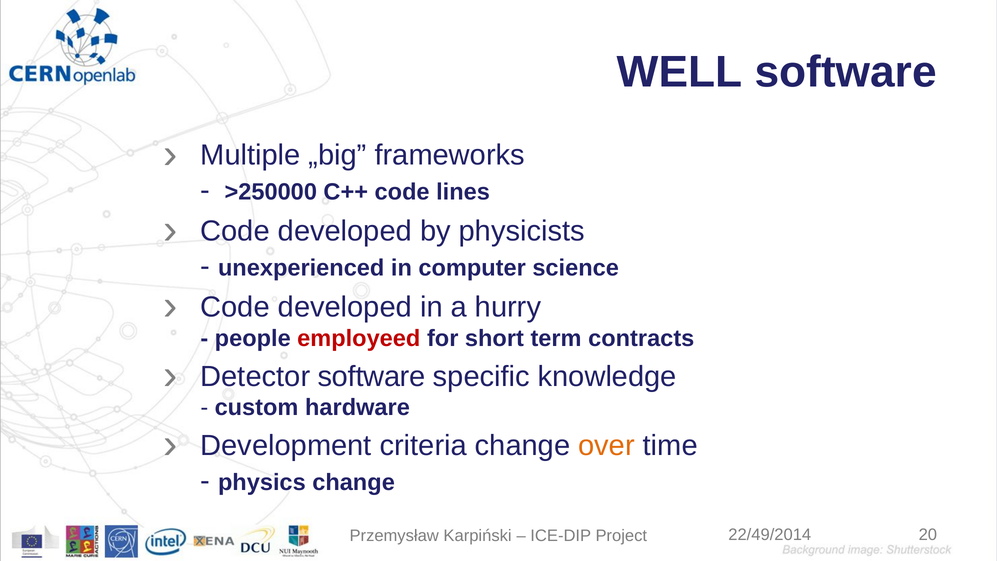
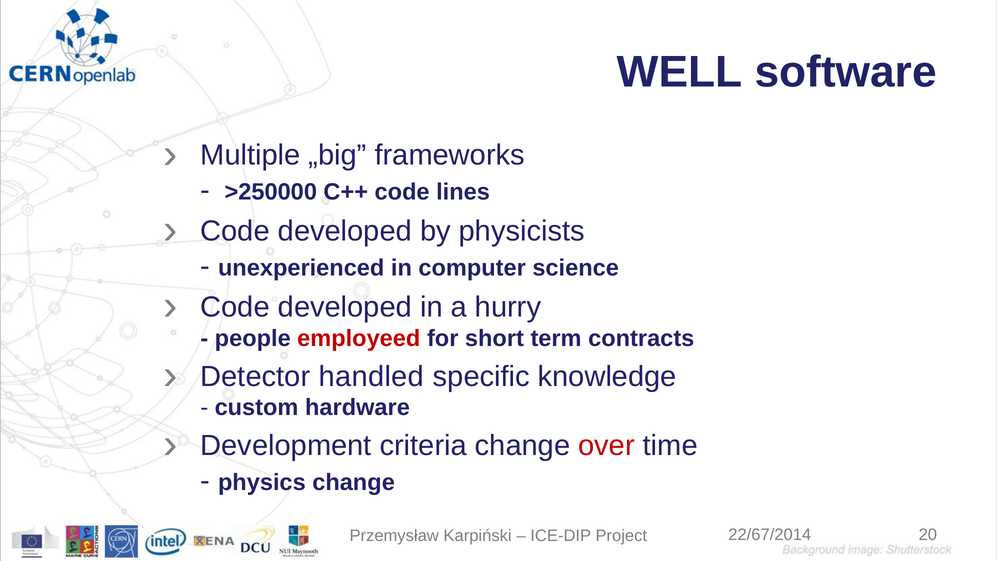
Detector software: software -> handled (371, 376)
over colour: orange -> red (607, 446)
22/49/2014: 22/49/2014 -> 22/67/2014 (770, 535)
